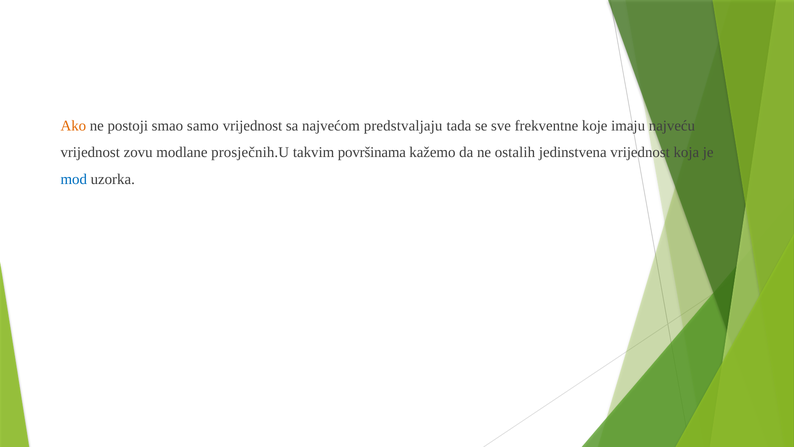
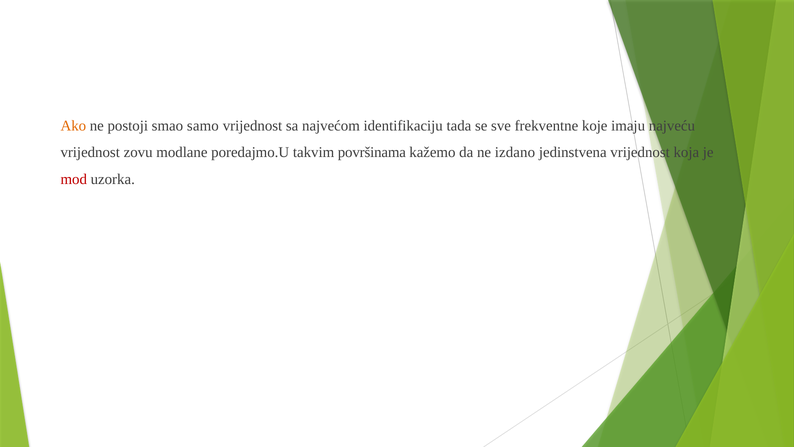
predstvaljaju: predstvaljaju -> identifikaciju (403, 126)
prosječnih.U: prosječnih.U -> poredajmo.U (250, 152)
ostalih: ostalih -> izdano (515, 152)
mod colour: blue -> red (74, 179)
